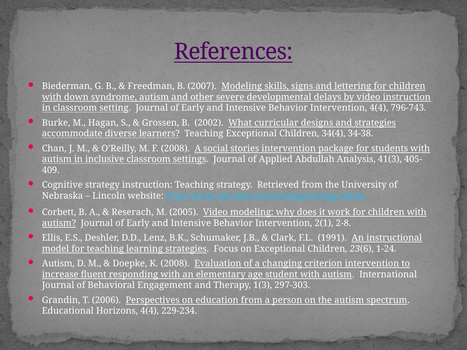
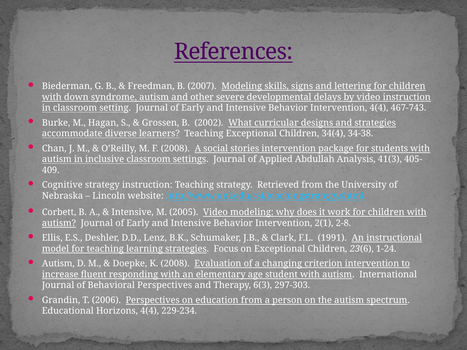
796-743: 796-743 -> 467-743 (408, 108)
Reserach: Reserach -> Intensive (133, 212)
Behavioral Engagement: Engagement -> Perspectives (165, 286)
1(3: 1(3 -> 6(3 (263, 286)
